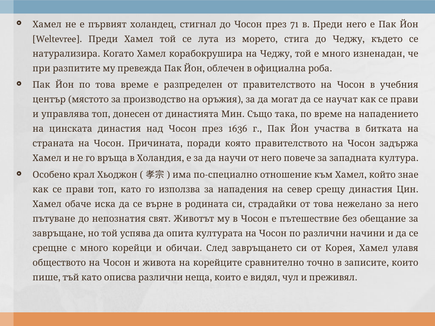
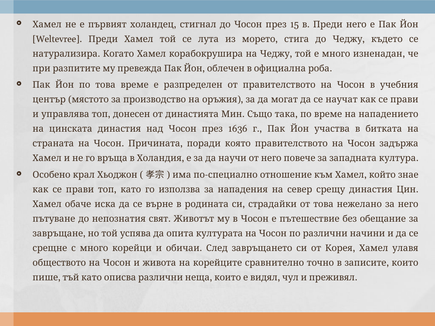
71: 71 -> 15 (295, 24)
